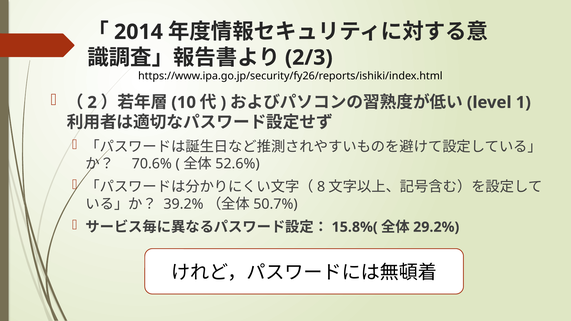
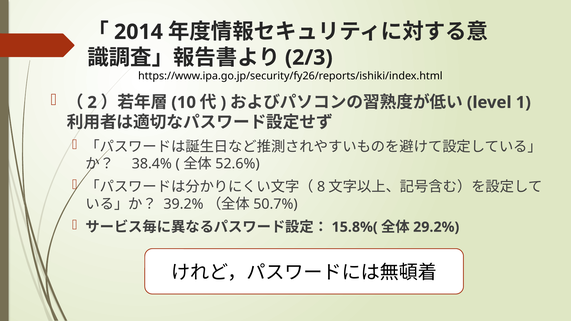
70.6%: 70.6% -> 38.4% (152, 164)
